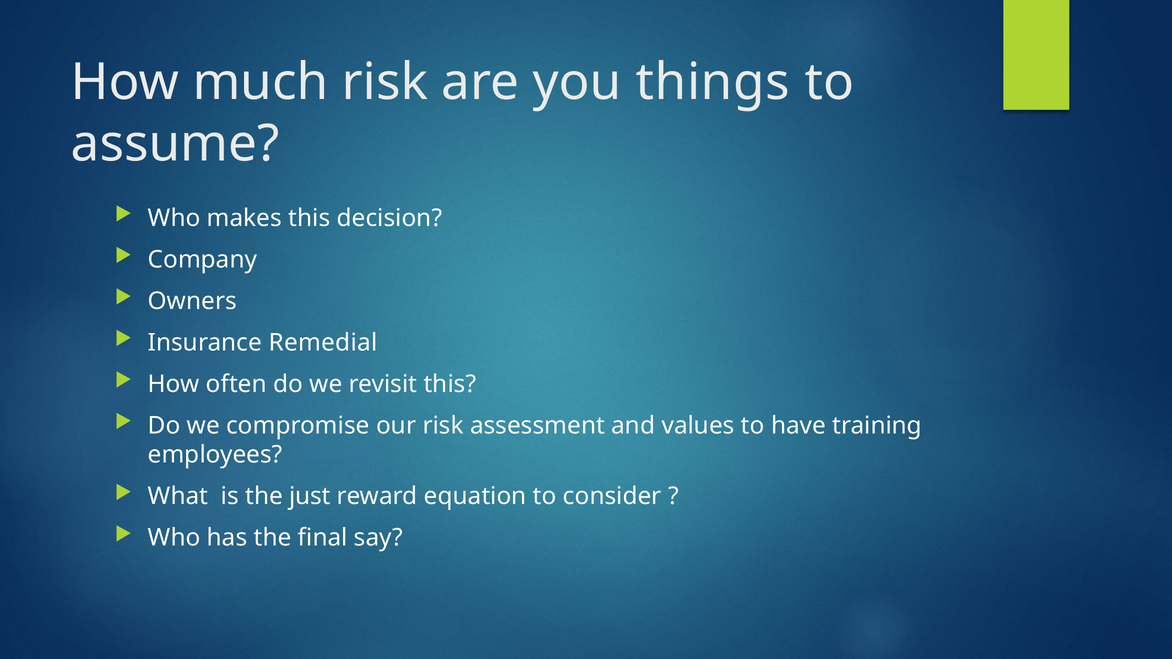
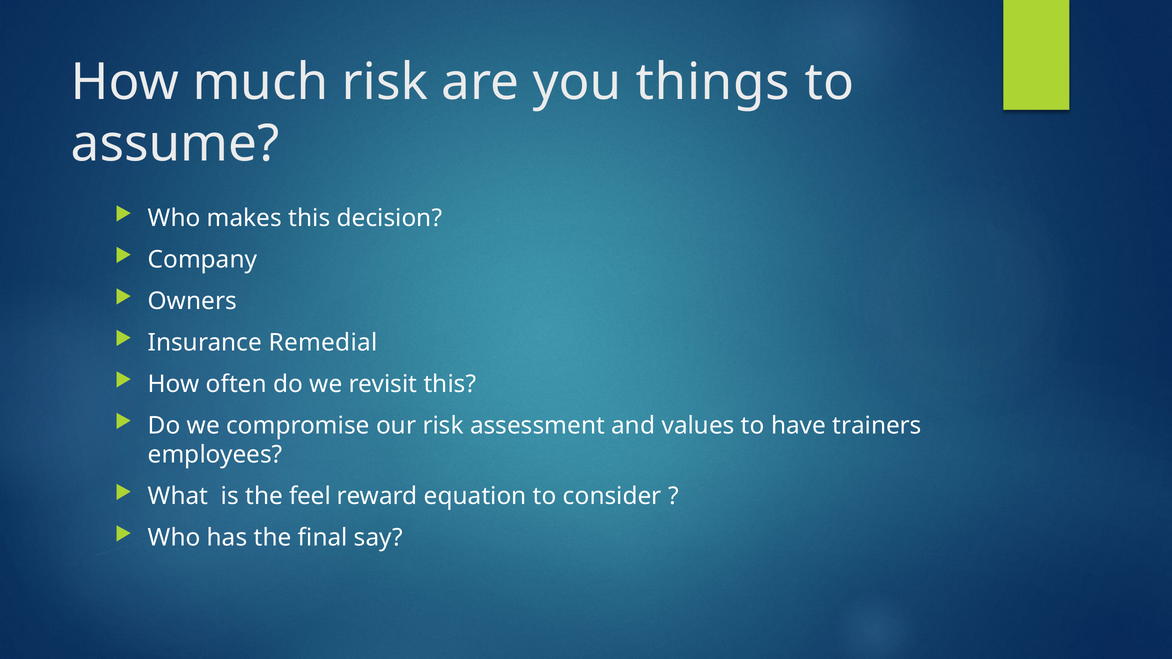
training: training -> trainers (877, 426)
just: just -> feel (310, 497)
